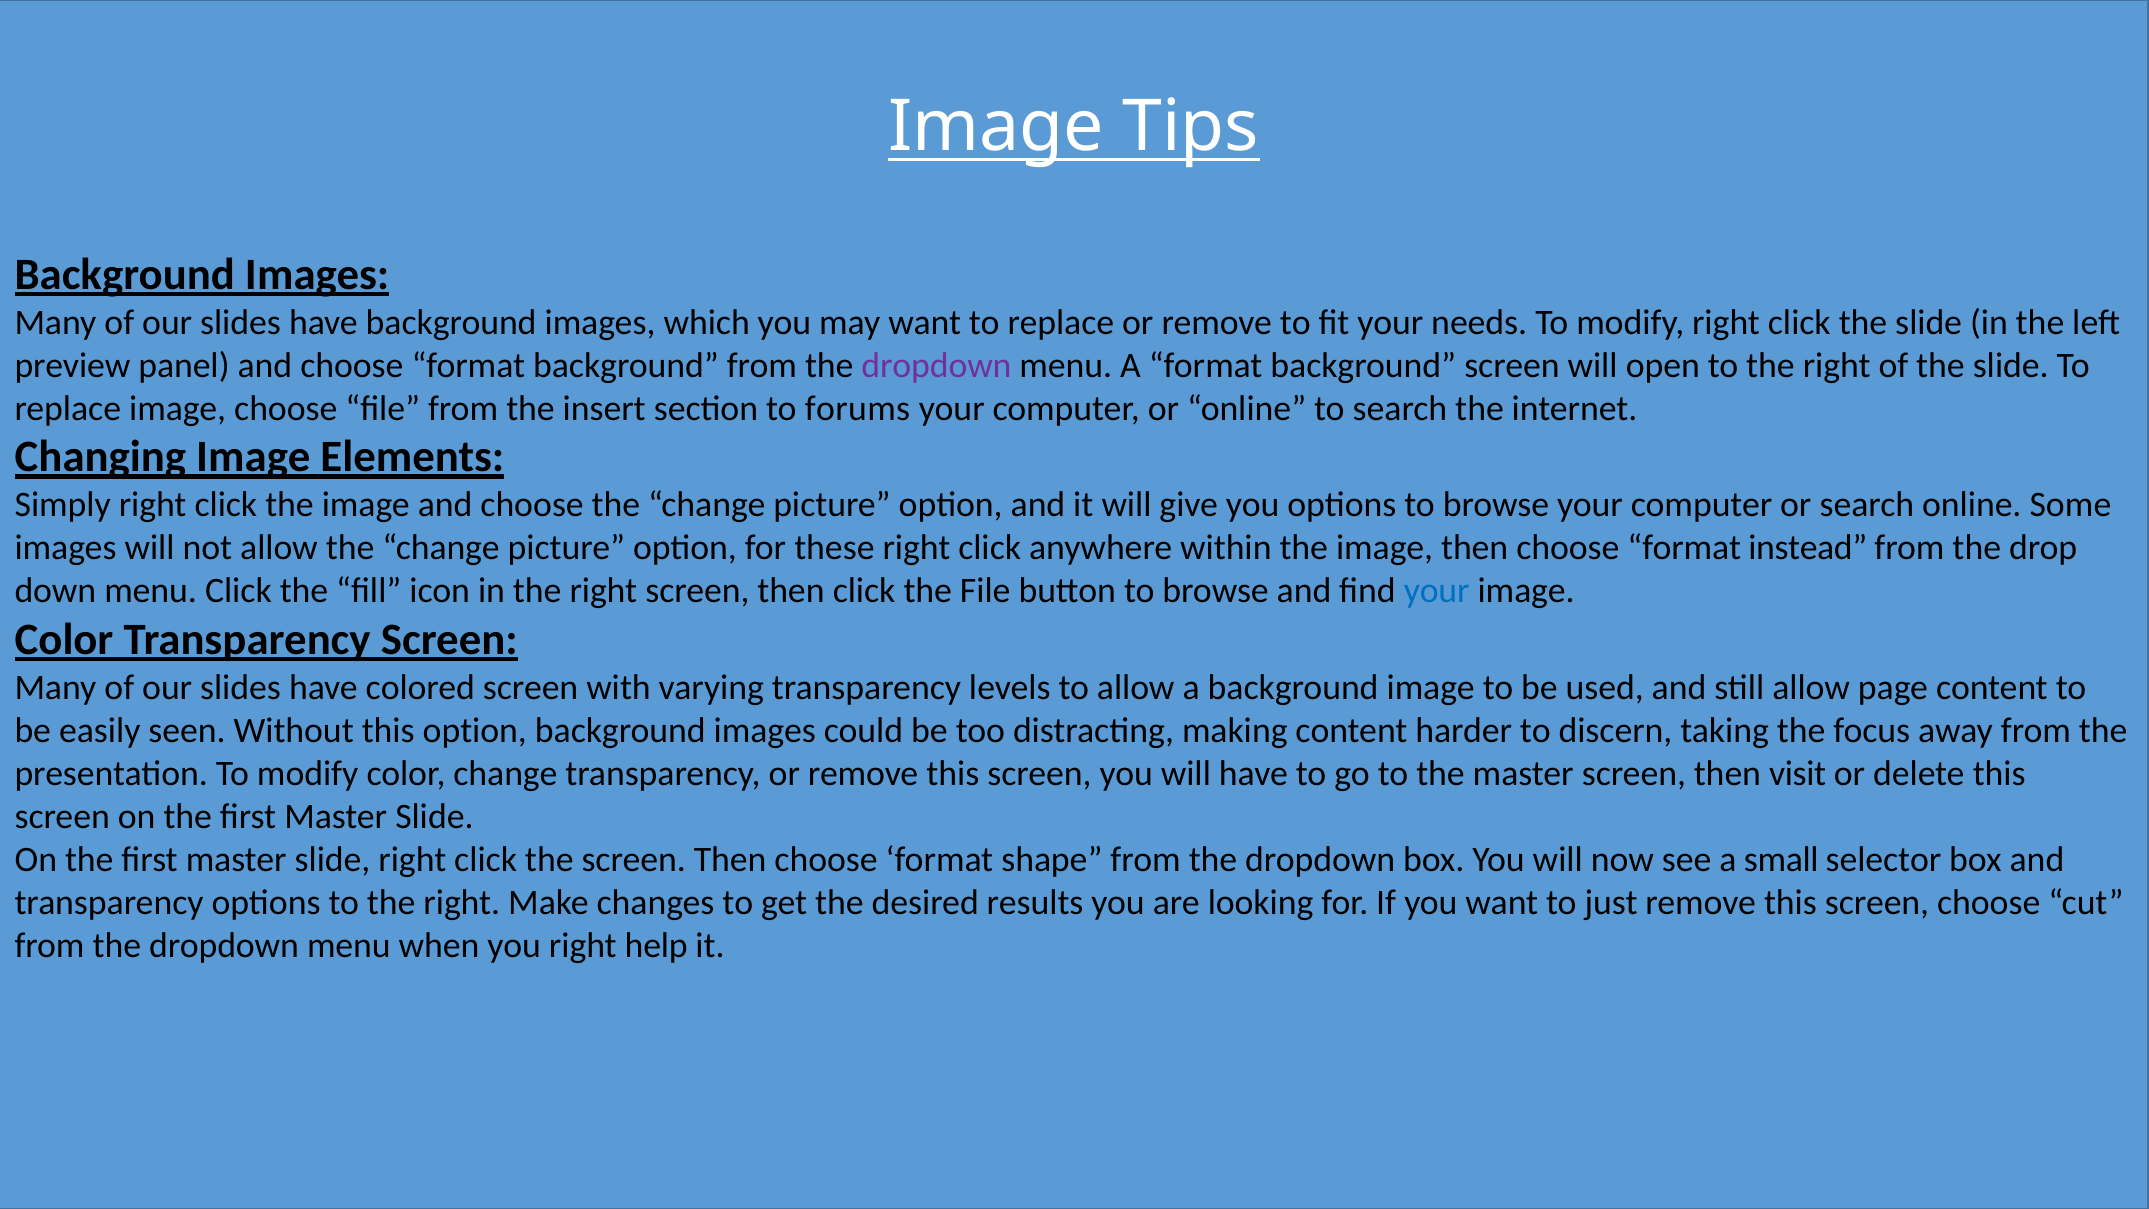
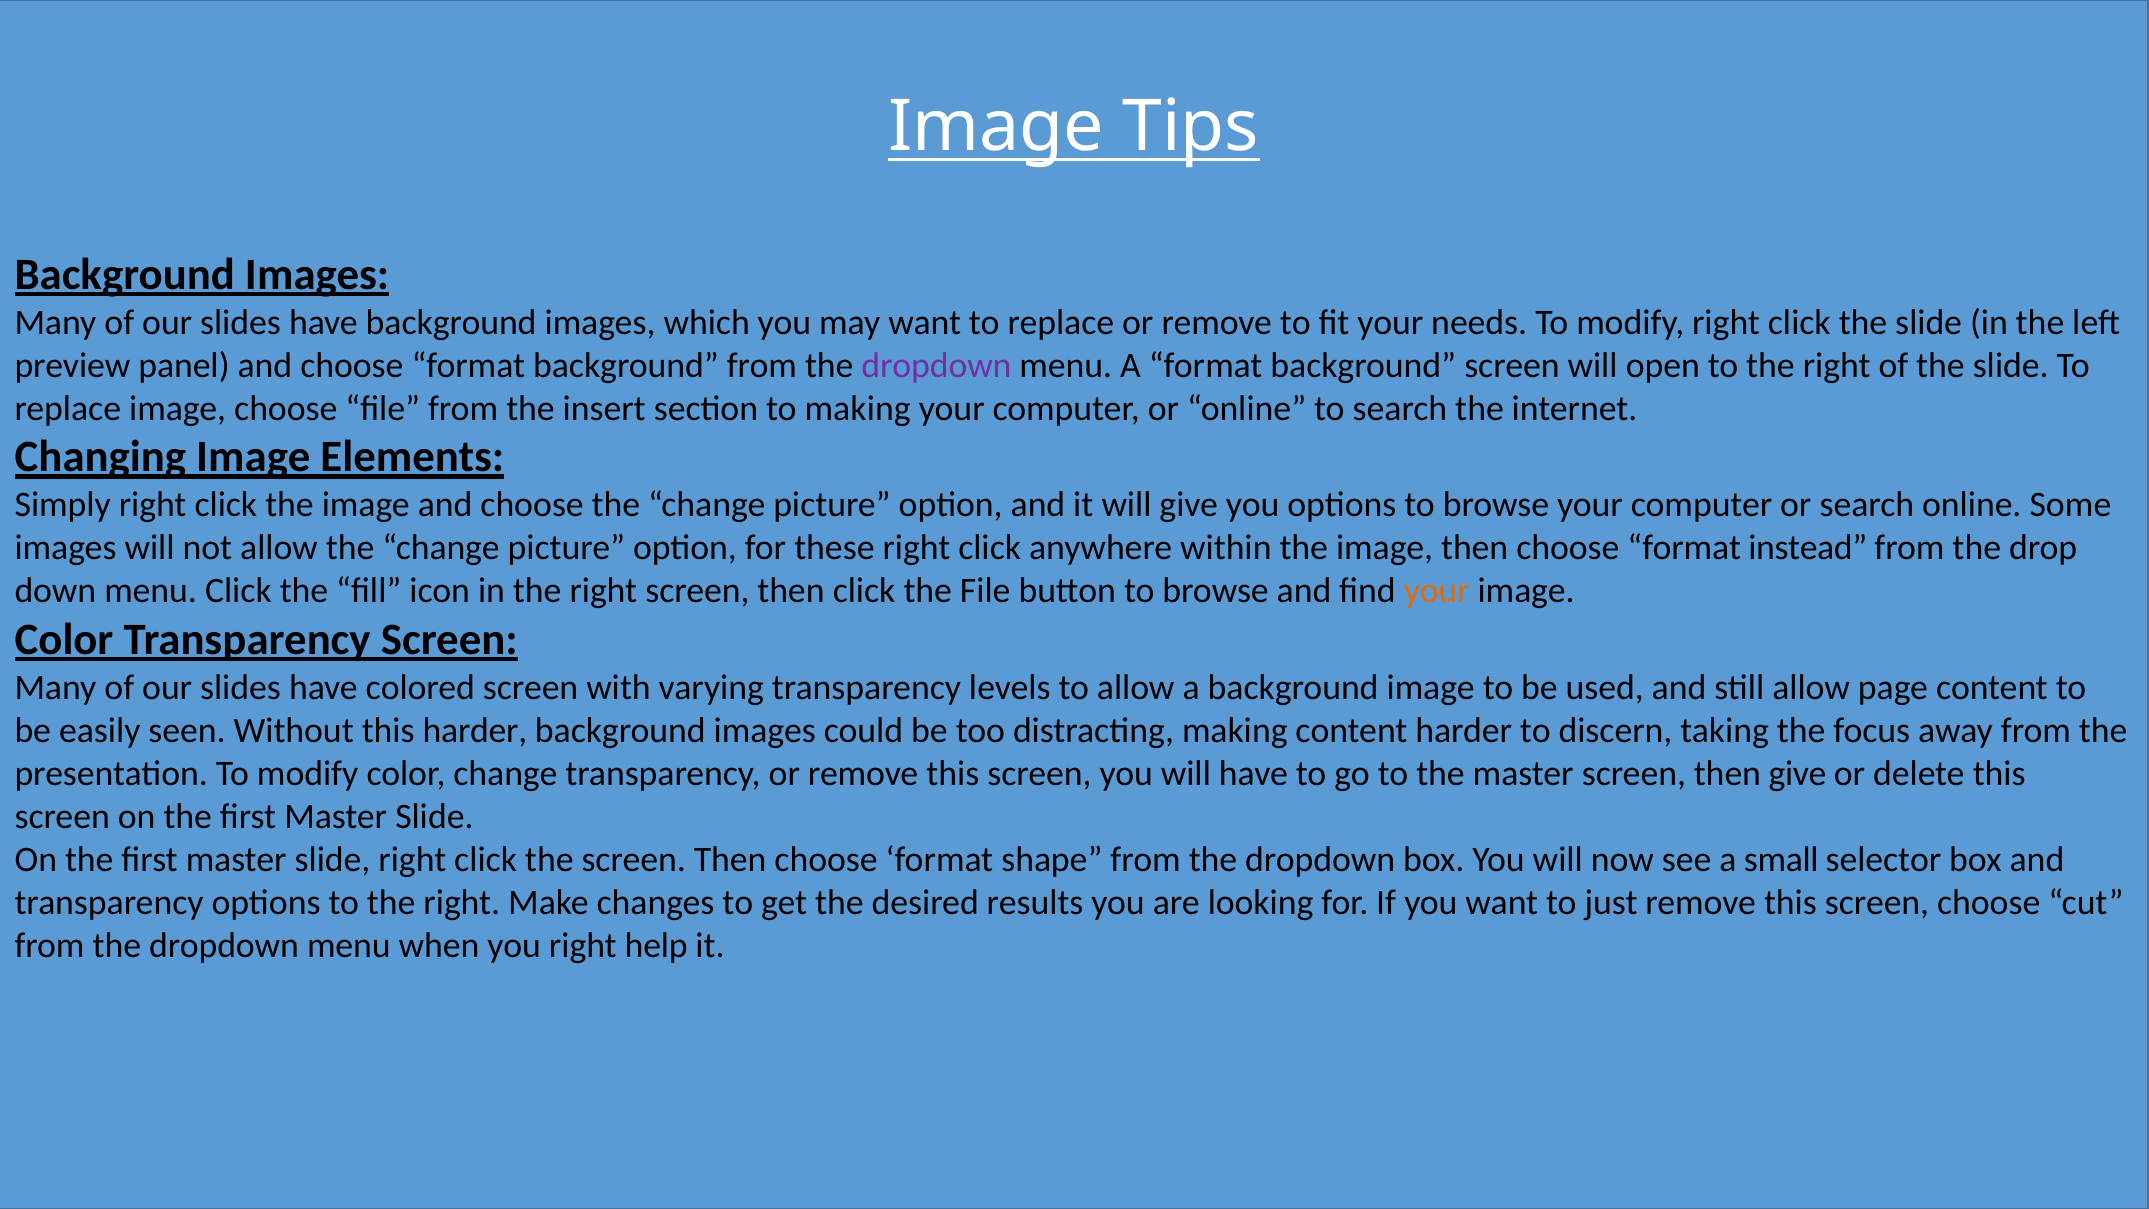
to forums: forums -> making (858, 408)
your colour: blue -> orange (1437, 591)
this option: option -> harder (475, 730)
then visit: visit -> give (1798, 773)
